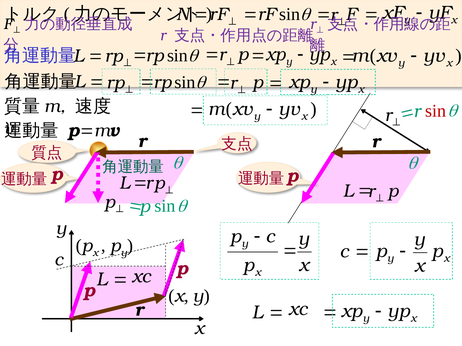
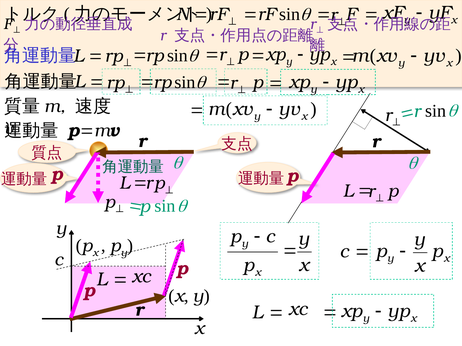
sin colour: red -> black (436, 111)
